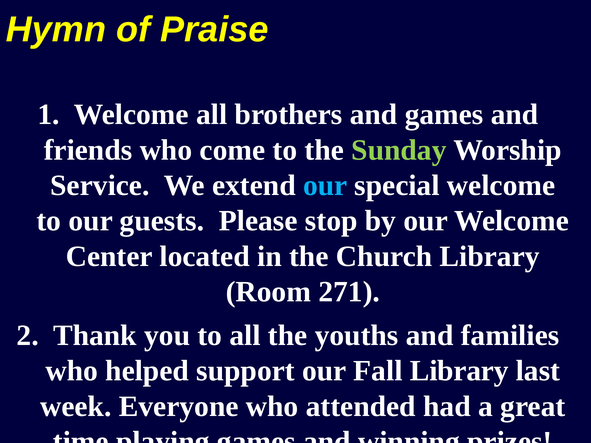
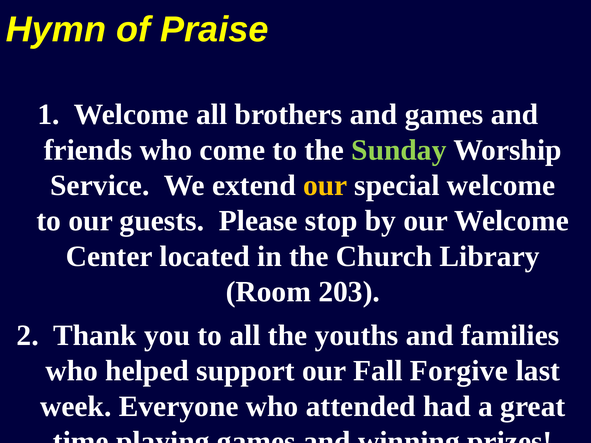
our colour: light blue -> yellow (325, 186)
271: 271 -> 203 (349, 292)
Fall Library: Library -> Forgive (459, 371)
